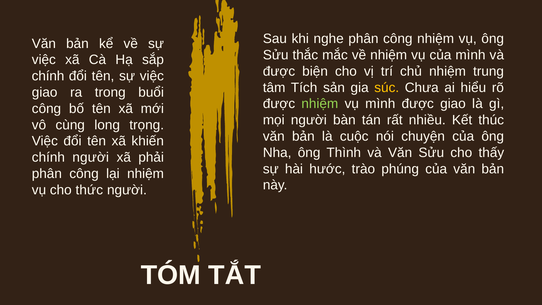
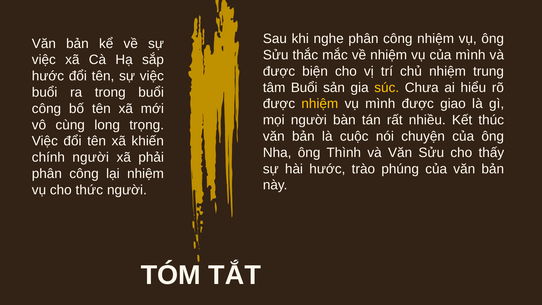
chính: chính -> hước (48, 76)
tâm Tích: Tích -> Buổi (304, 87)
giao: giao -> buổi (45, 92)
nhiệm colour: light green -> yellow (320, 104)
